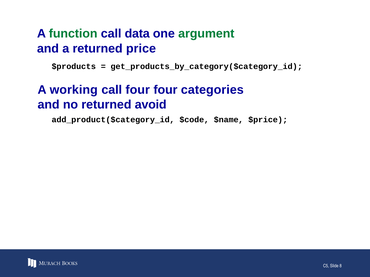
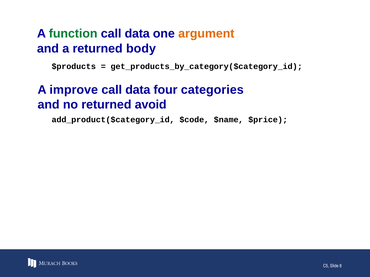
argument colour: green -> orange (206, 34)
price: price -> body (141, 49)
working: working -> improve (74, 90)
four: four -> data (138, 90)
